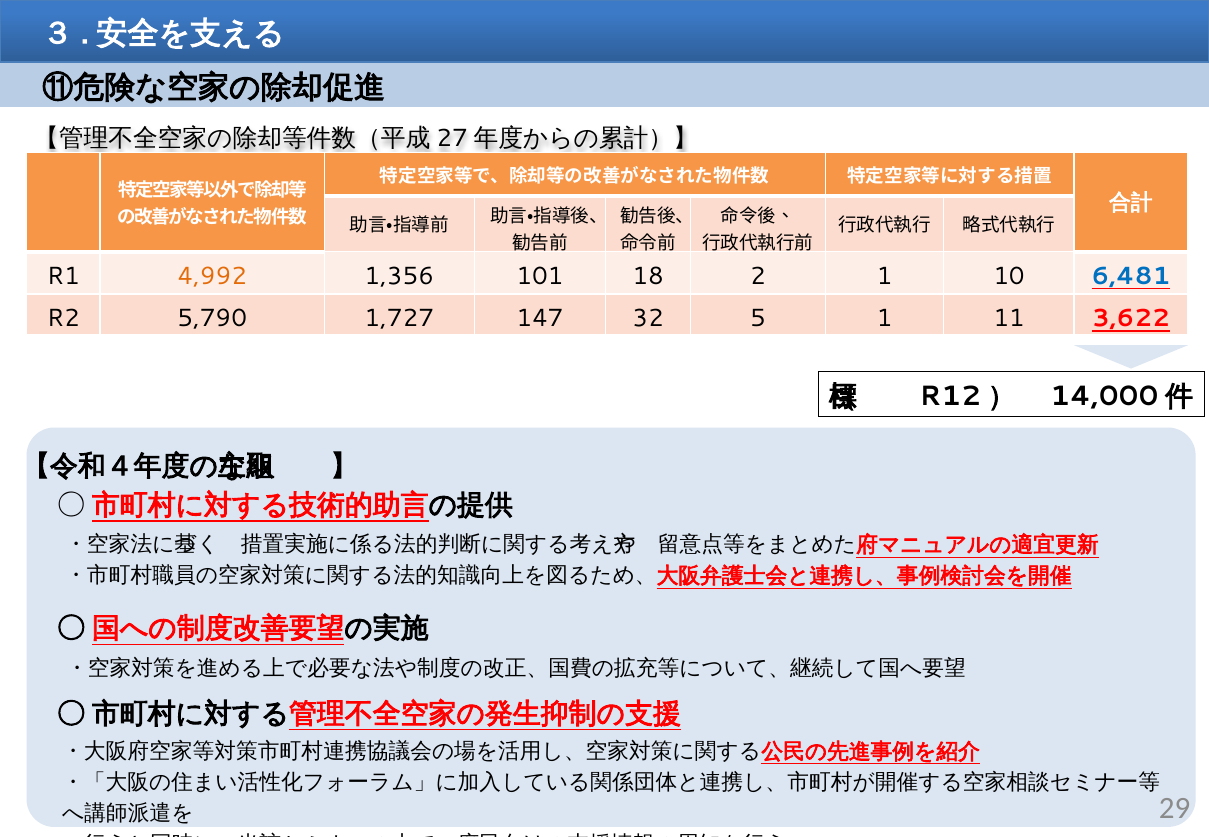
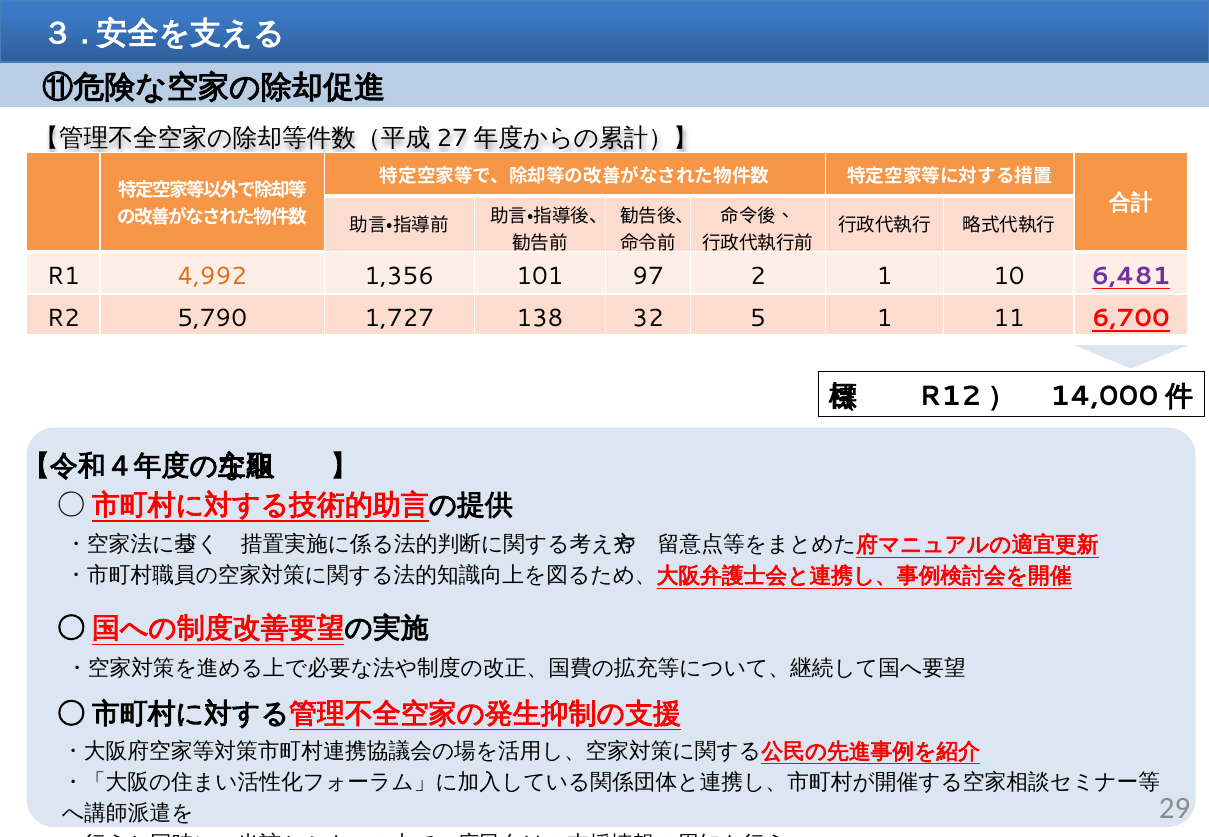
18: 18 -> 97 (648, 276)
6,481 colour: blue -> purple (1131, 276)
147: 147 -> 138 (540, 318)
3,622: 3,622 -> 6,700 (1131, 318)
